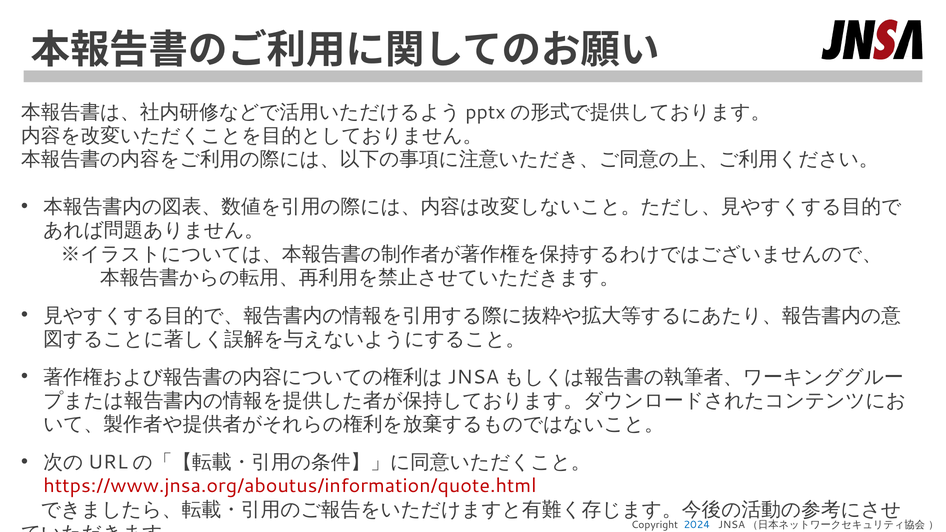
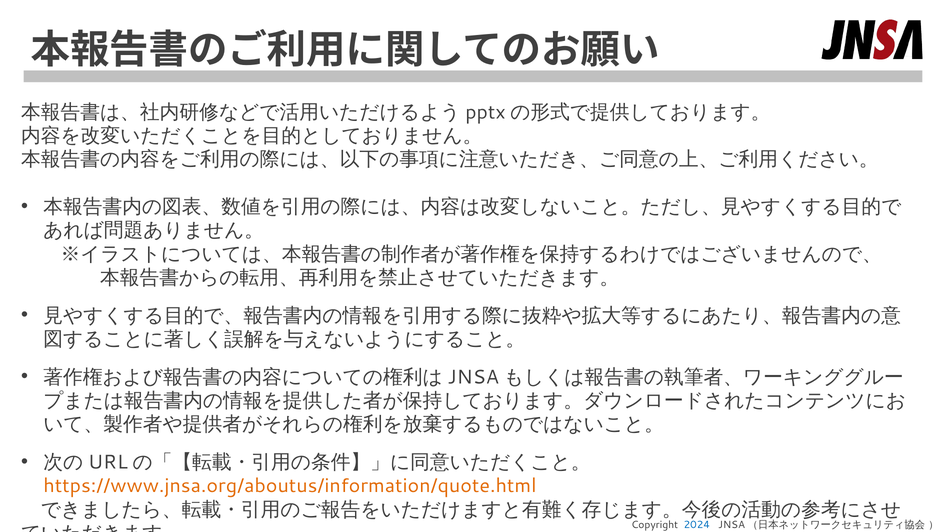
https://www.jnsa.org/aboutus/information/quote.html colour: red -> orange (290, 486)
